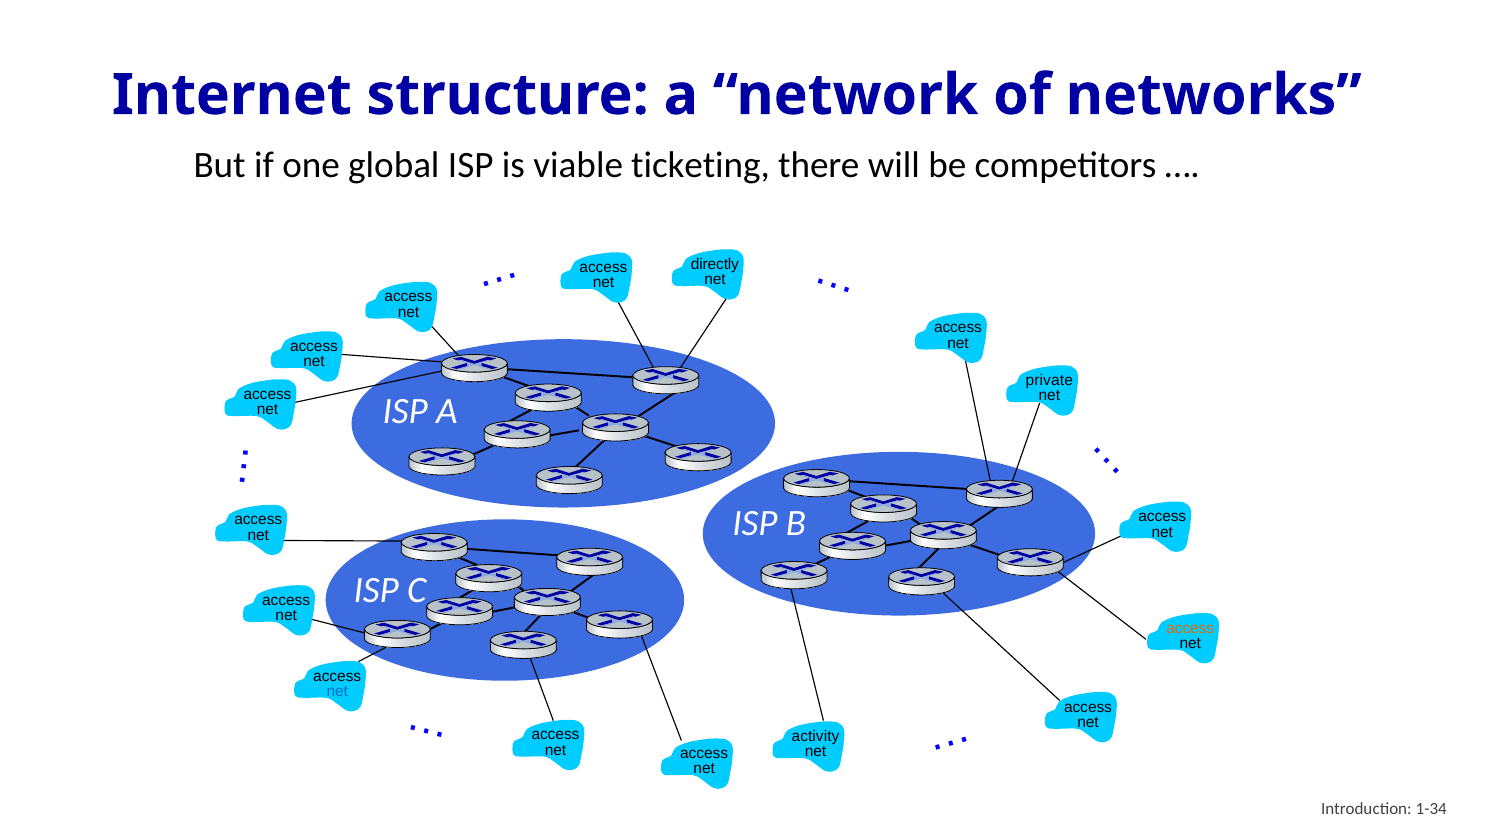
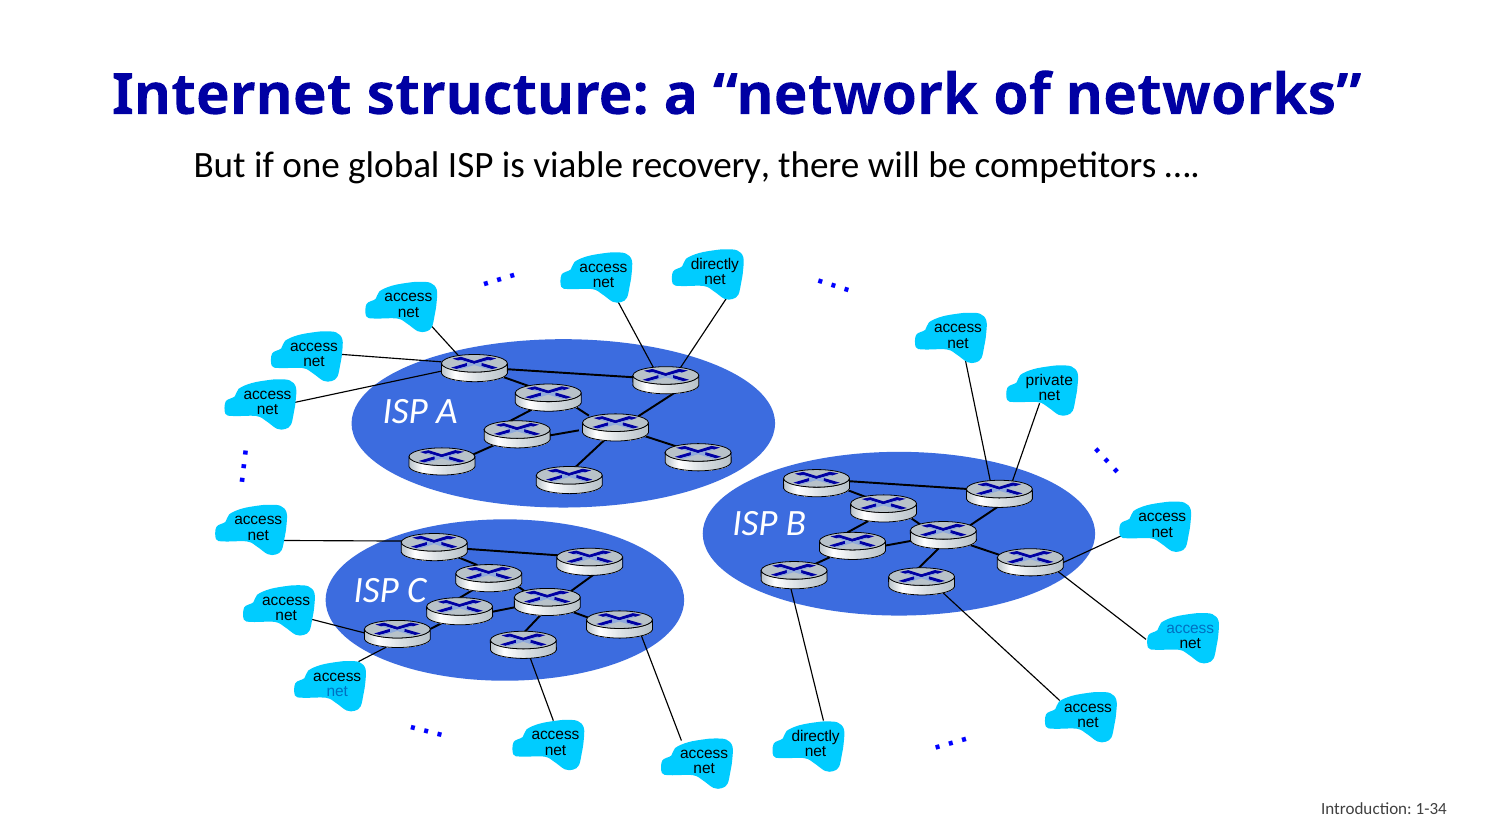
ticketing: ticketing -> recovery (701, 165)
access colour: orange -> blue (1190, 628)
activity: activity -> directly (816, 736)
